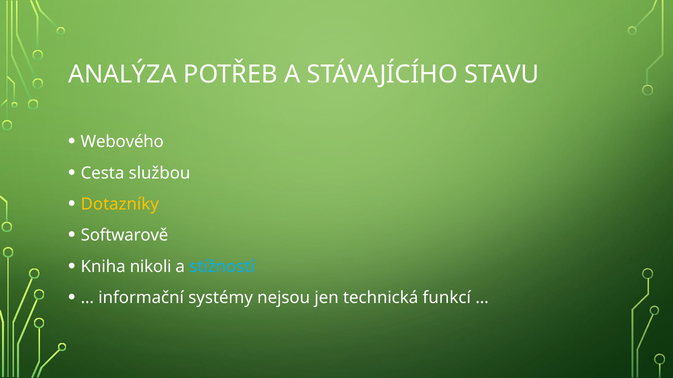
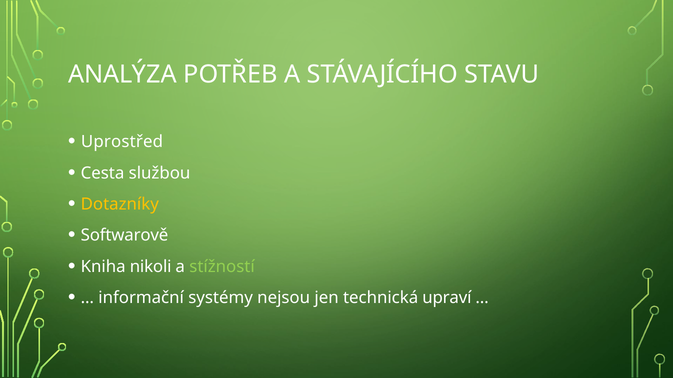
Webového: Webového -> Uprostřed (122, 142)
stížností colour: light blue -> light green (222, 267)
funkcí: funkcí -> upraví (447, 298)
